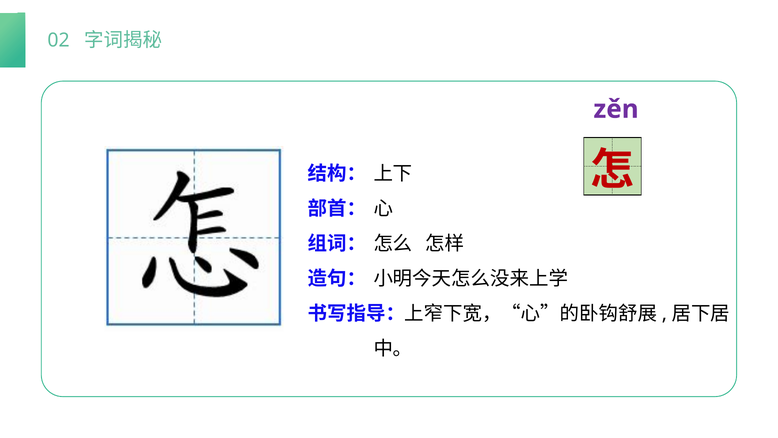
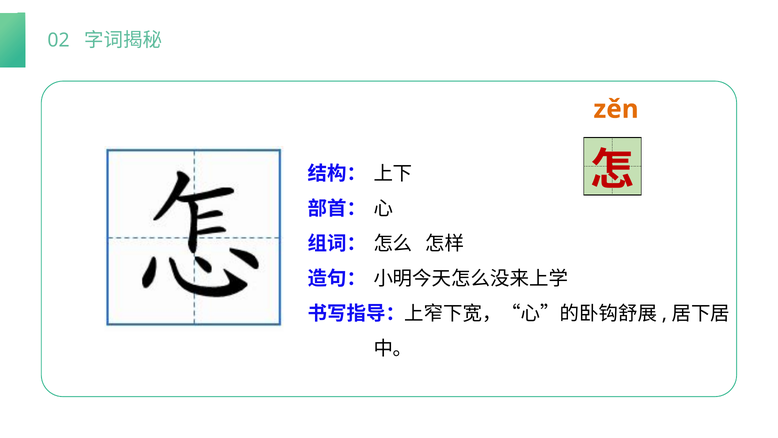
zěn colour: purple -> orange (616, 109)
